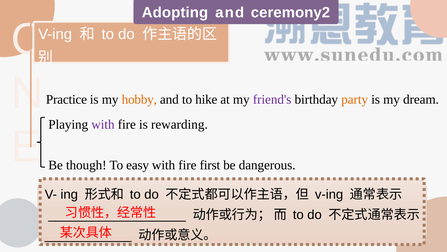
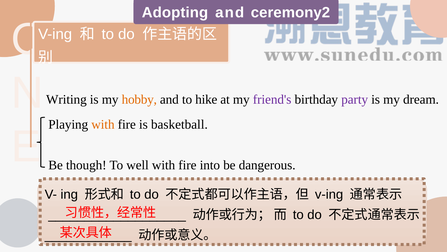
Practice: Practice -> Writing (66, 99)
party colour: orange -> purple (355, 99)
with colour: purple -> orange (103, 124)
rewarding: rewarding -> basketball (179, 124)
easy: easy -> well (138, 165)
first: first -> into (210, 165)
